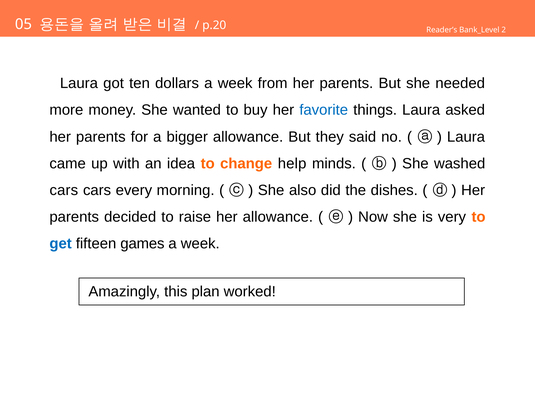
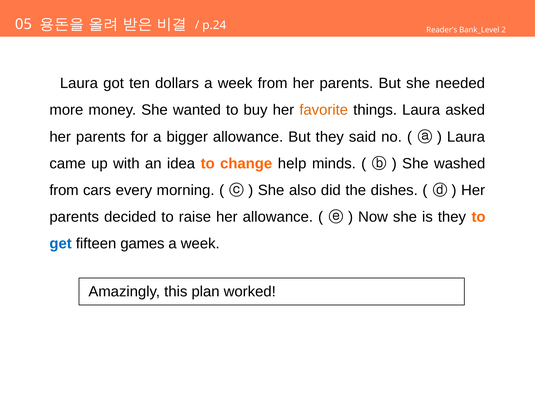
p.20: p.20 -> p.24 (214, 25)
favorite colour: blue -> orange (324, 110)
cars: cars -> from (64, 190)
is very: very -> they (452, 217)
